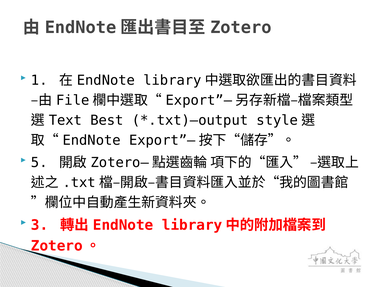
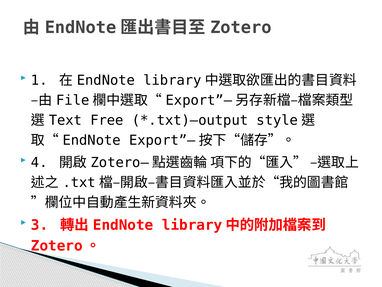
Best: Best -> Free (107, 120)
5: 5 -> 4 (39, 162)
